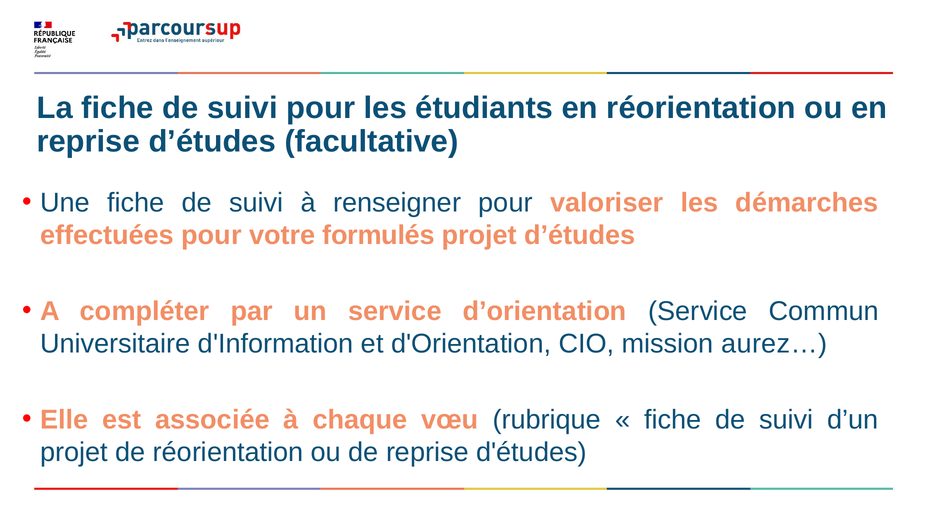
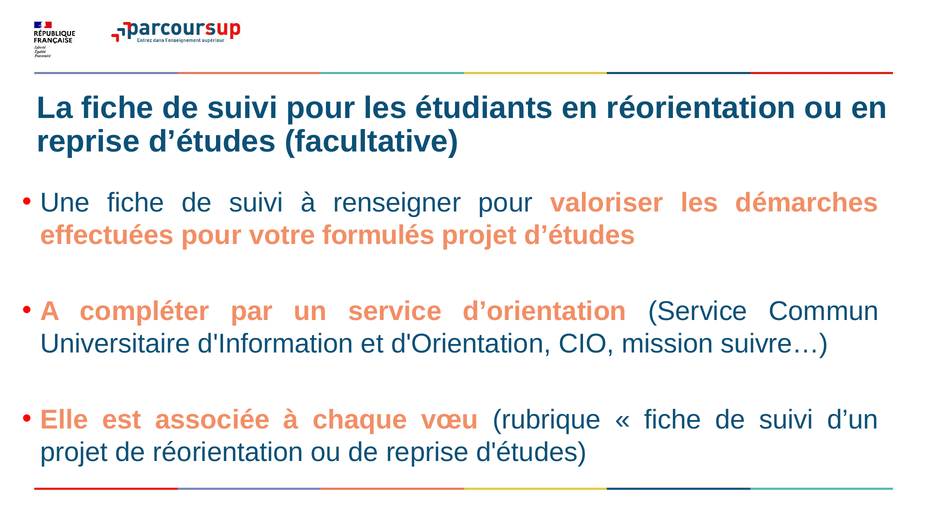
aurez…: aurez… -> suivre… (774, 344)
